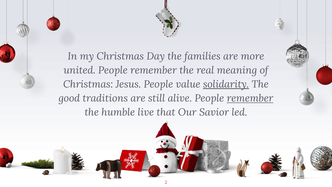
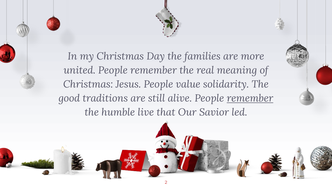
solidarity underline: present -> none (226, 84)
